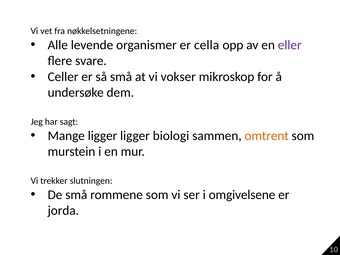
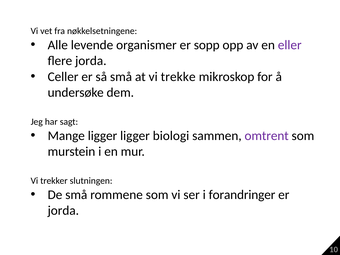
cella: cella -> sopp (207, 45)
flere svare: svare -> jorda (91, 61)
vokser: vokser -> trekke (178, 77)
omtrent colour: orange -> purple (267, 136)
omgivelsene: omgivelsene -> forandringer (242, 195)
